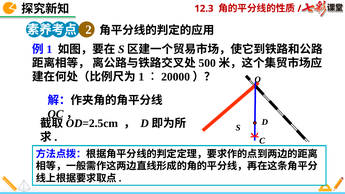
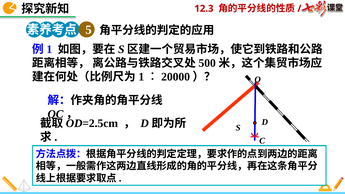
2: 2 -> 5 (89, 30)
